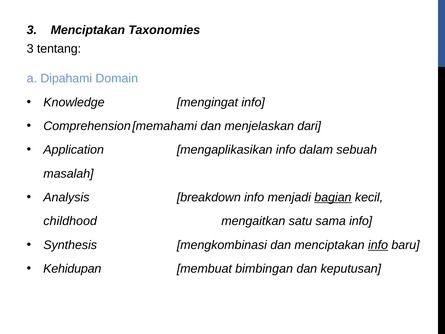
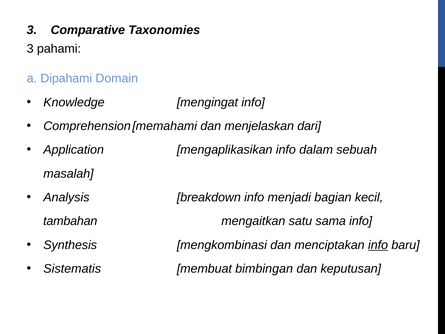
3 Menciptakan: Menciptakan -> Comparative (88, 30)
tentang: tentang -> pahami (59, 49)
bagian underline: present -> none (333, 197)
childhood: childhood -> tambahan (70, 221)
Kehidupan: Kehidupan -> Sistematis (72, 269)
